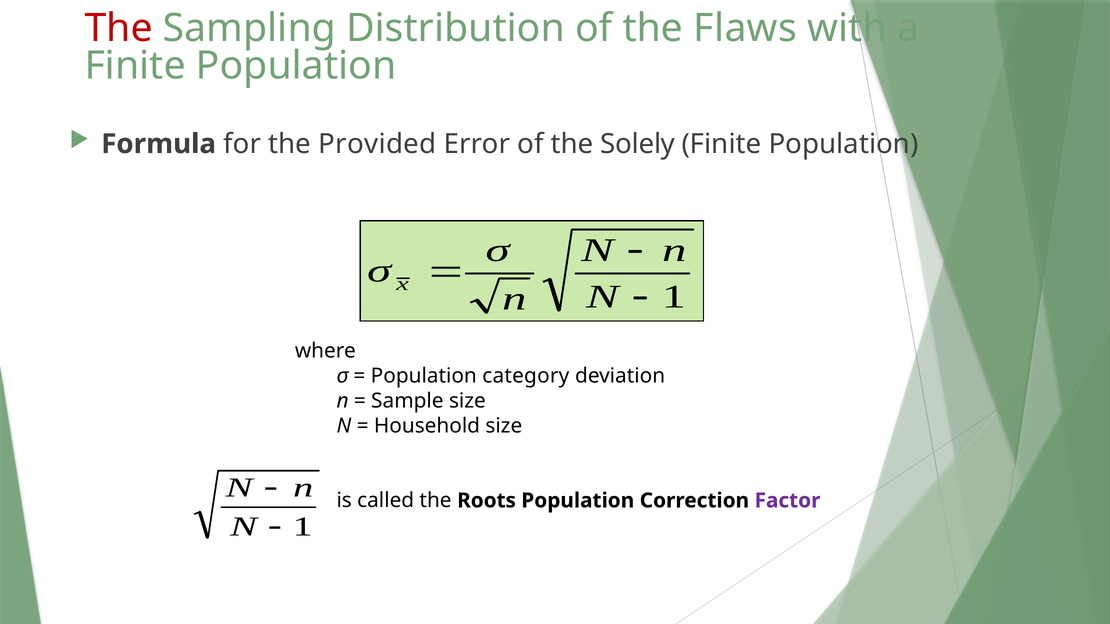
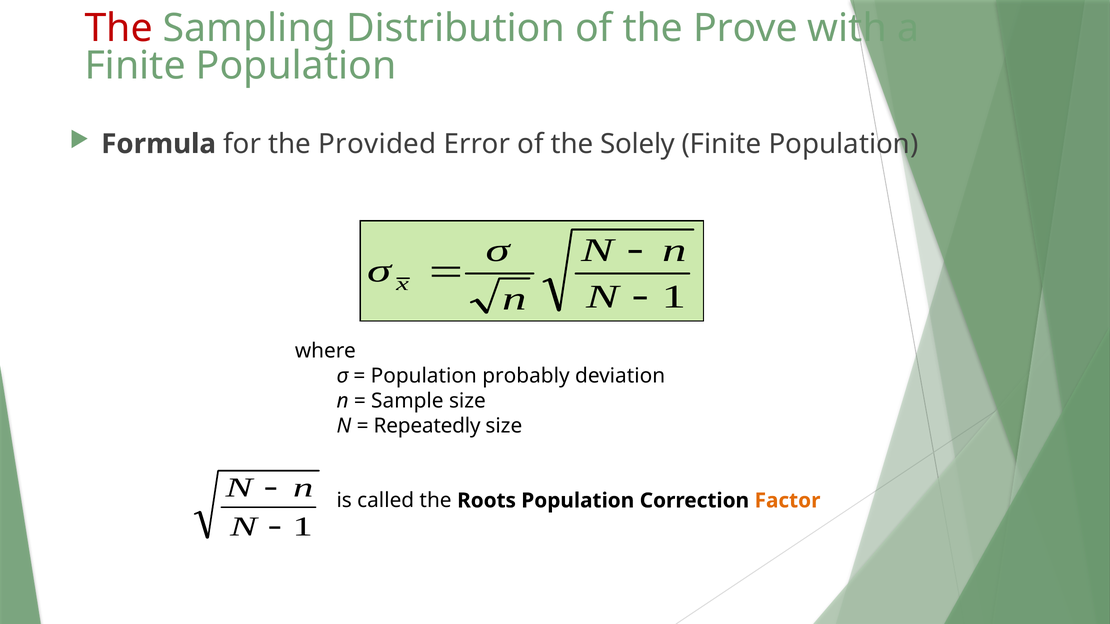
Flaws: Flaws -> Prove (745, 28)
category: category -> probably (526, 376)
Household: Household -> Repeatedly (427, 426)
Factor colour: purple -> orange (787, 501)
